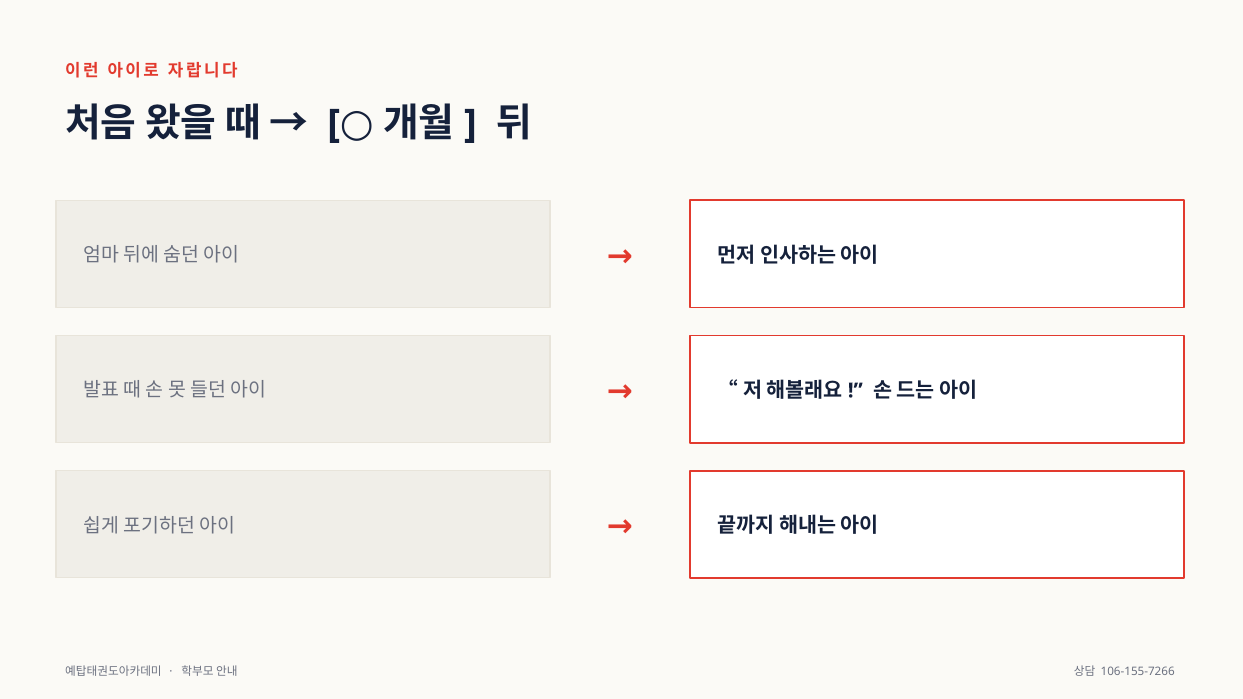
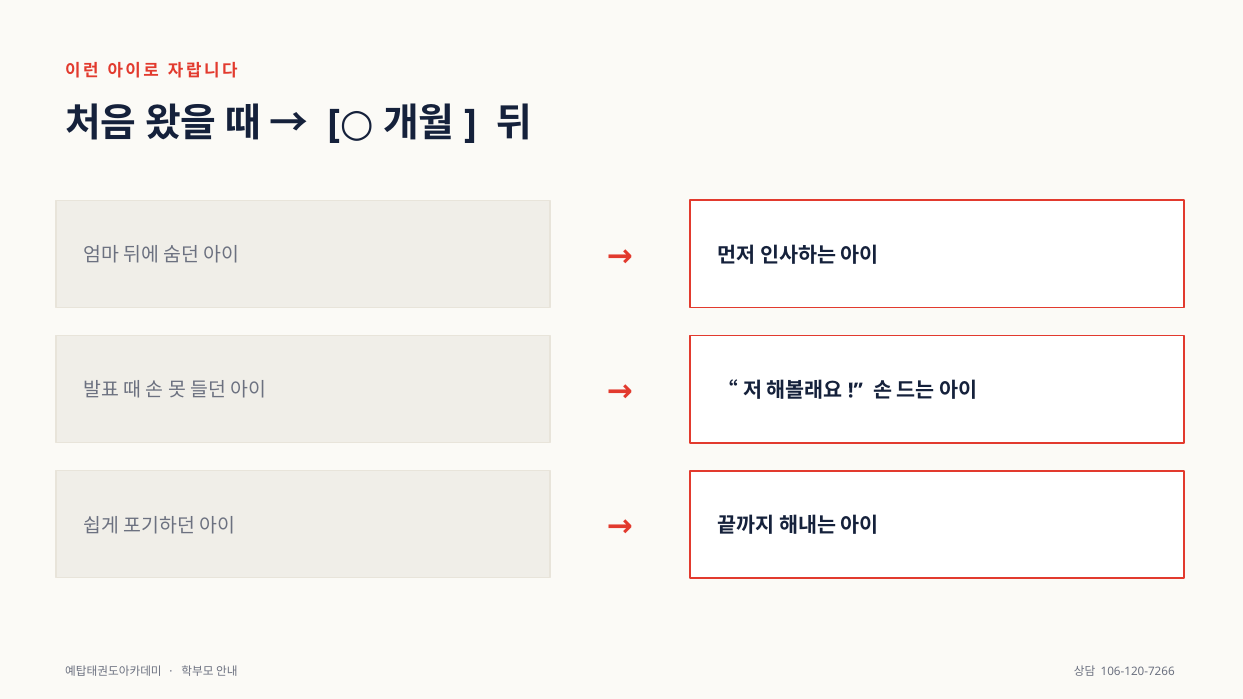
106-155-7266: 106-155-7266 -> 106-120-7266 (1138, 672)
